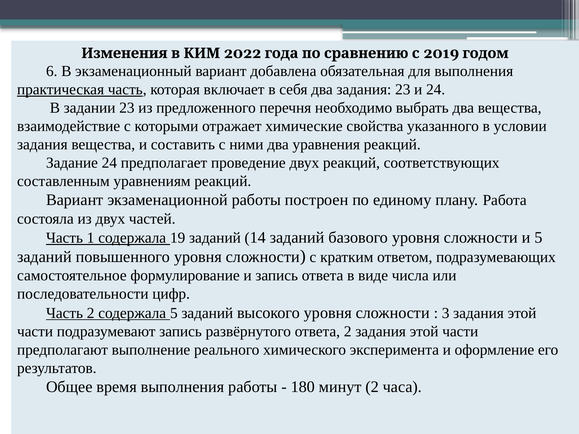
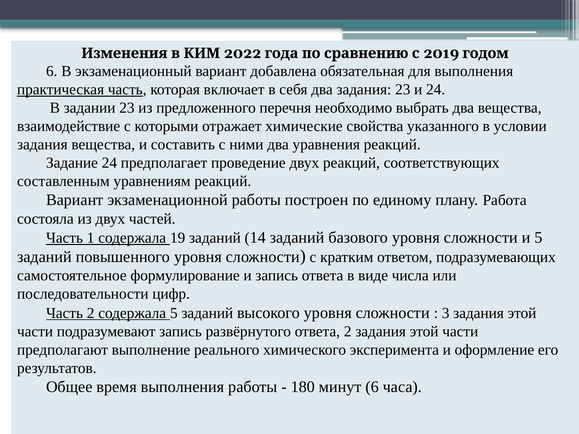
минут 2: 2 -> 6 (372, 387)
